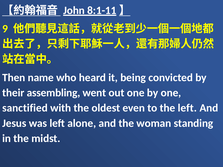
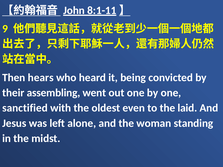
name: name -> hears (41, 78)
the left: left -> laid (187, 108)
